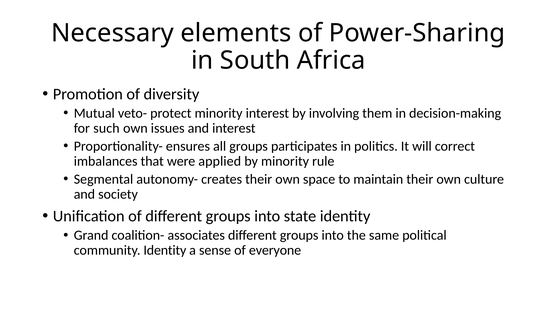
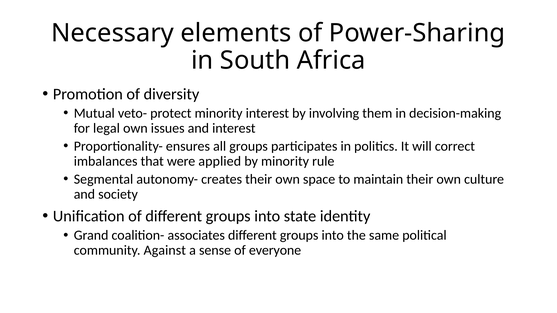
such: such -> legal (106, 128)
community Identity: Identity -> Against (165, 251)
